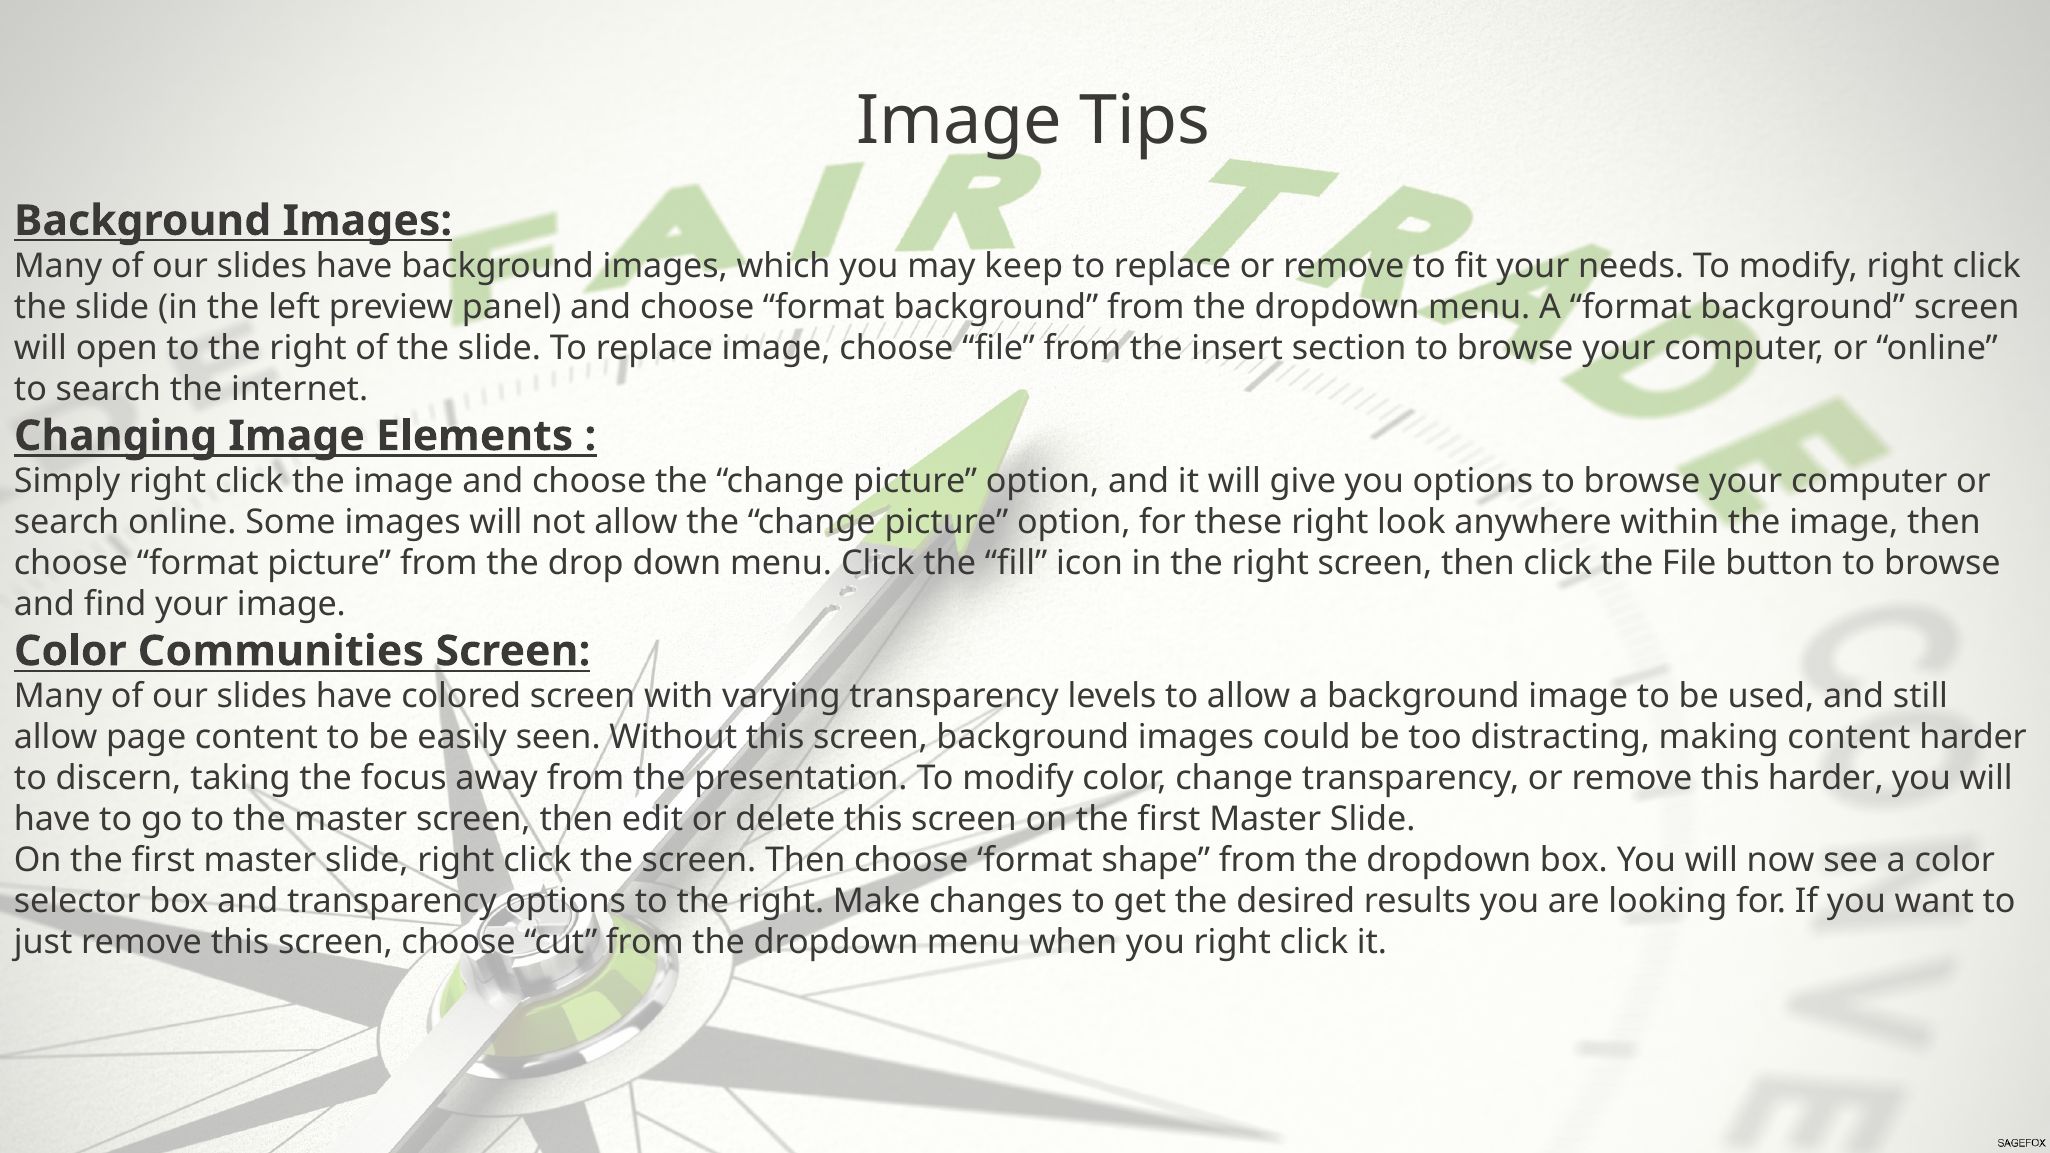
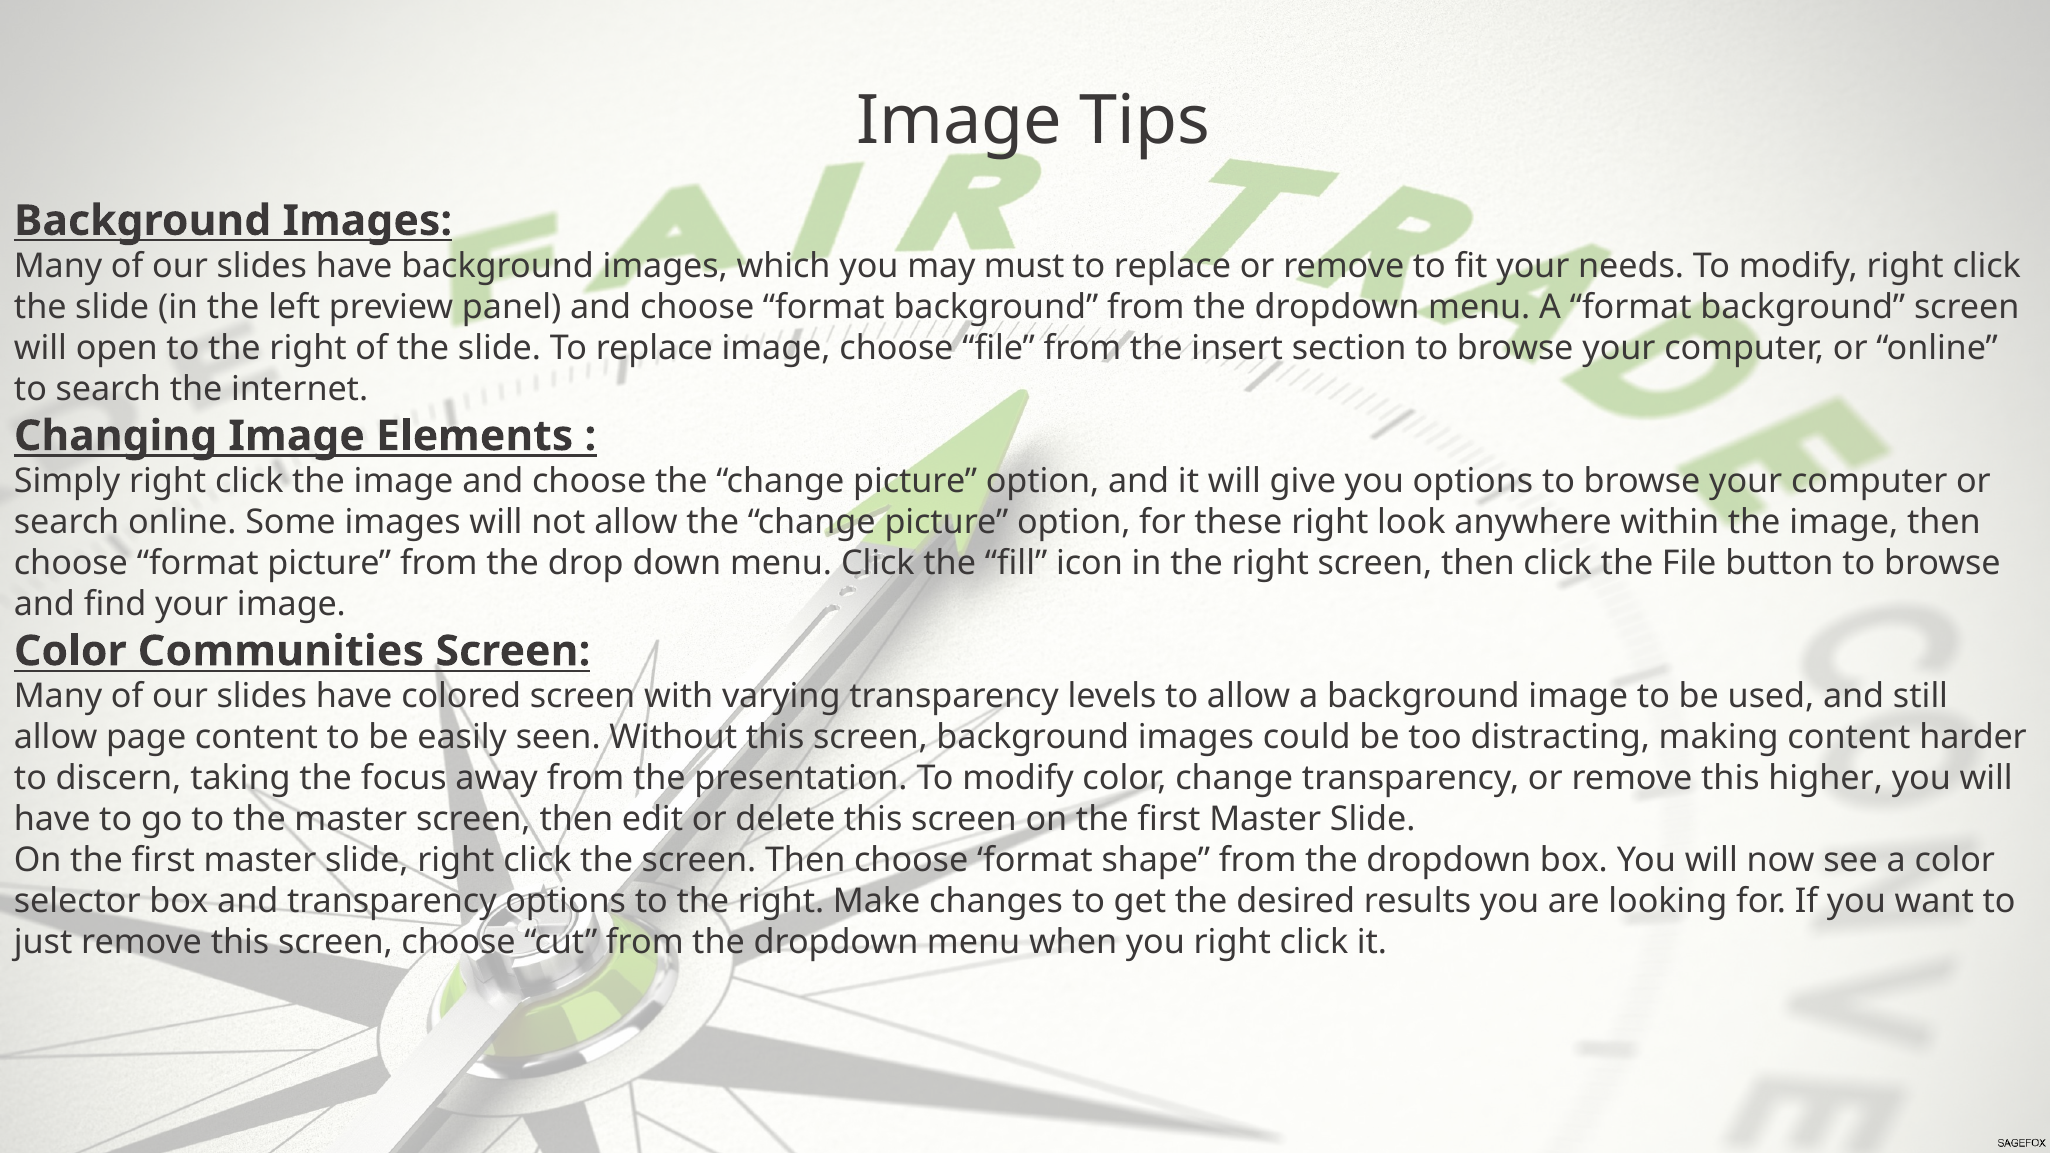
keep: keep -> must (1024, 266)
this harder: harder -> higher (1826, 779)
